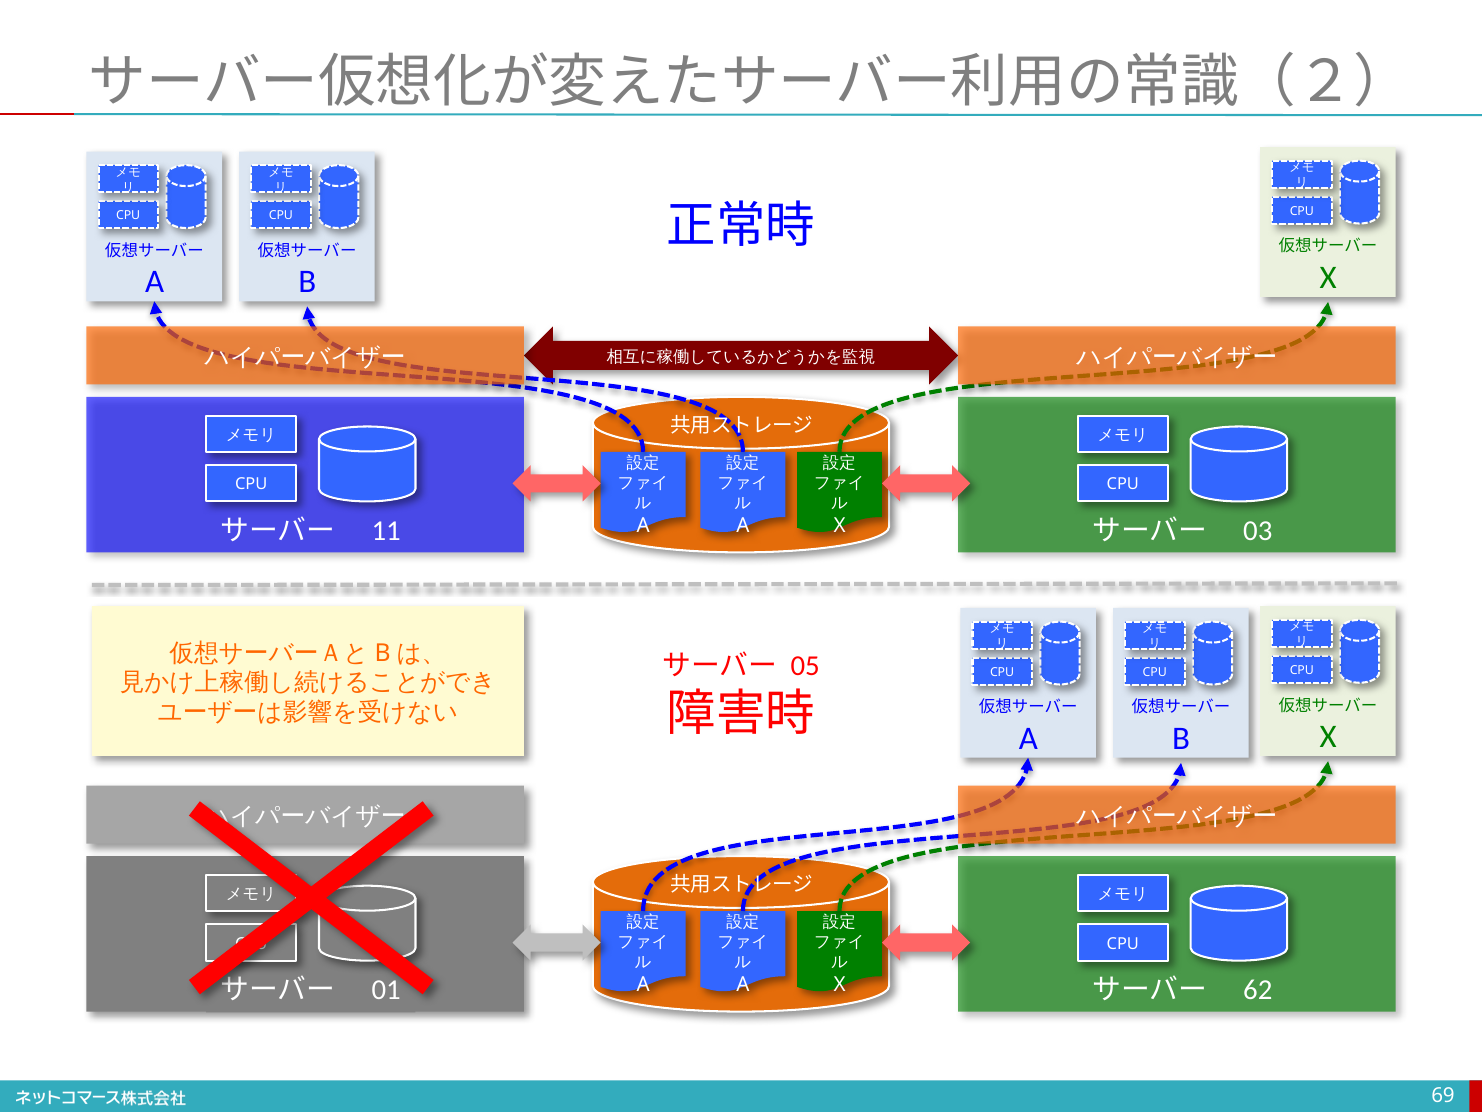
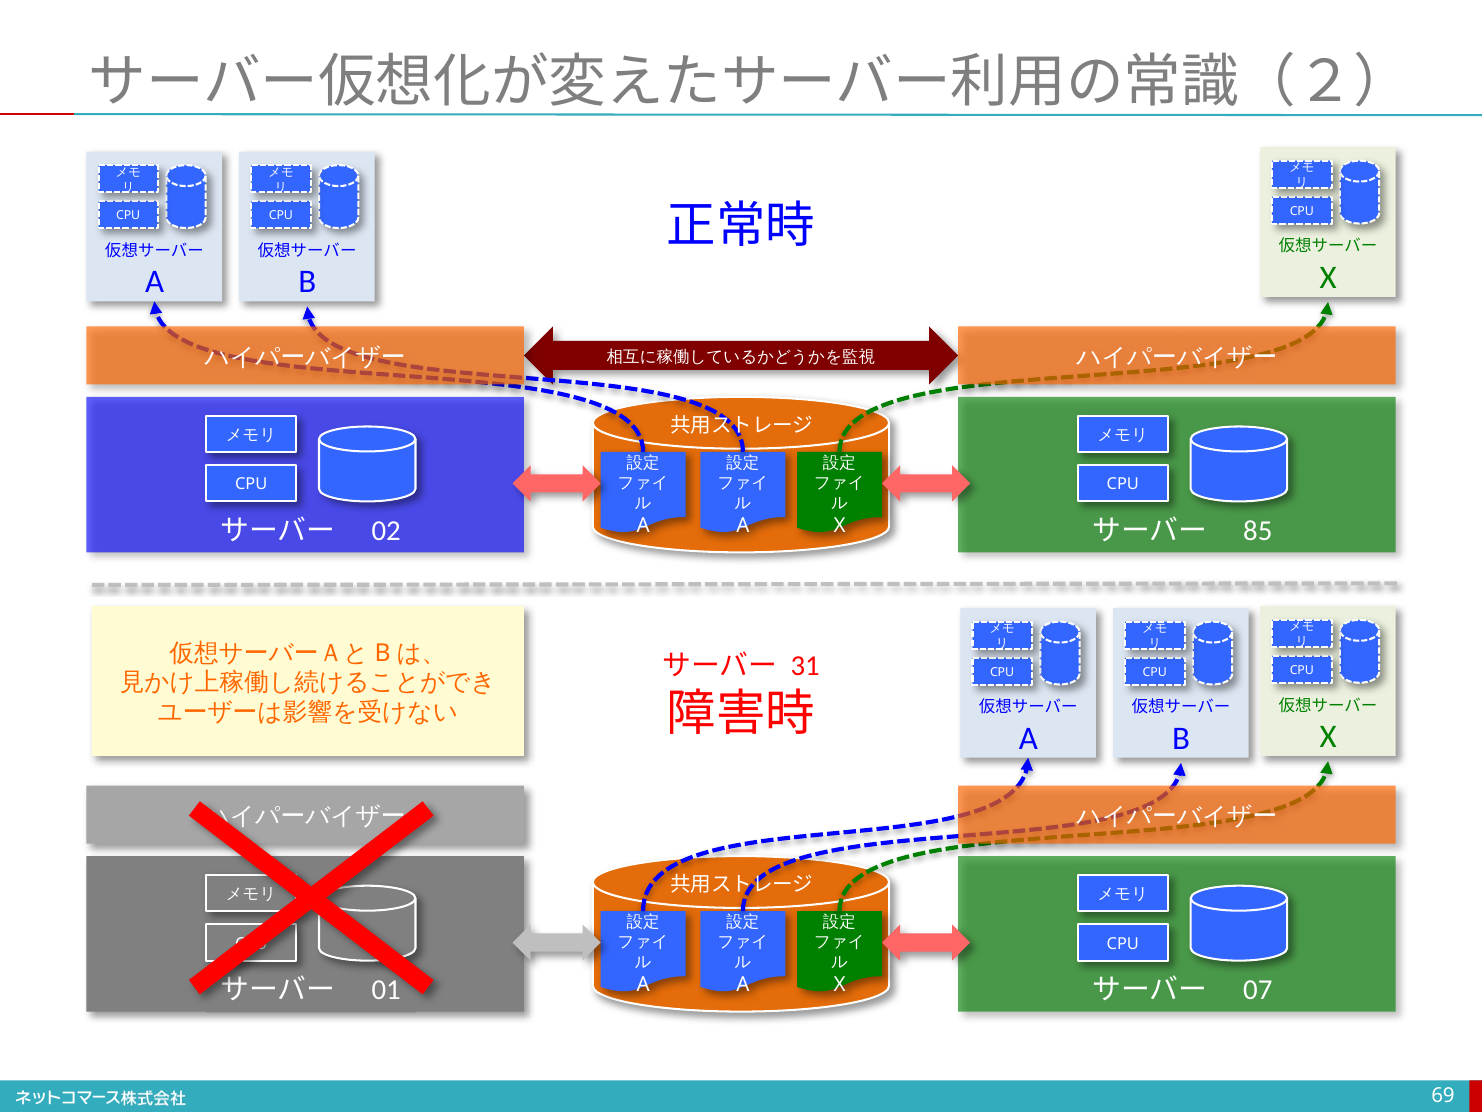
11: 11 -> 02 (386, 530)
03: 03 -> 85 (1258, 530)
05: 05 -> 31 (805, 665)
62: 62 -> 07 (1258, 989)
